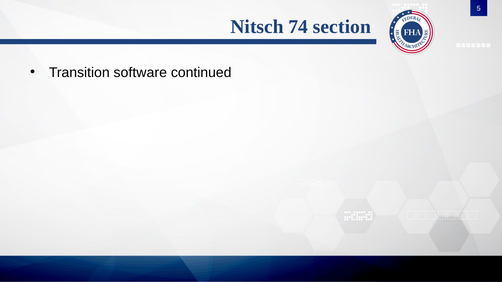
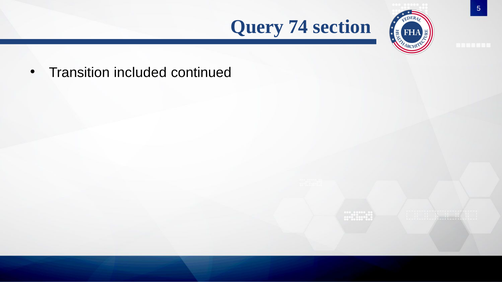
Nitsch: Nitsch -> Query (257, 27)
software: software -> included (140, 73)
